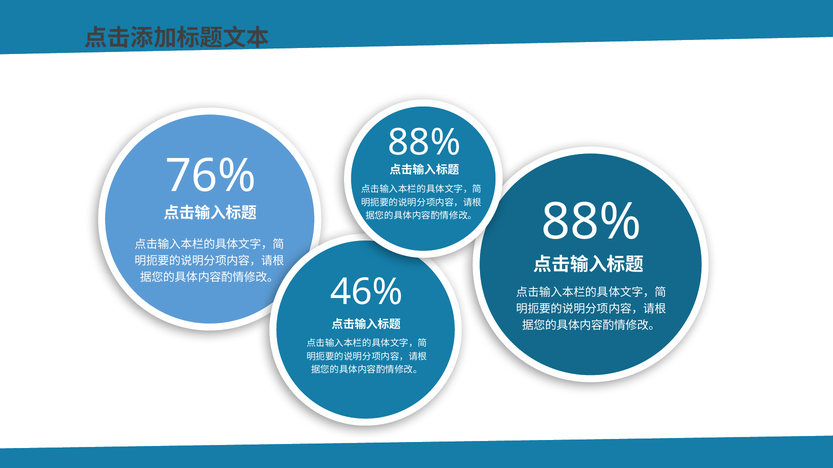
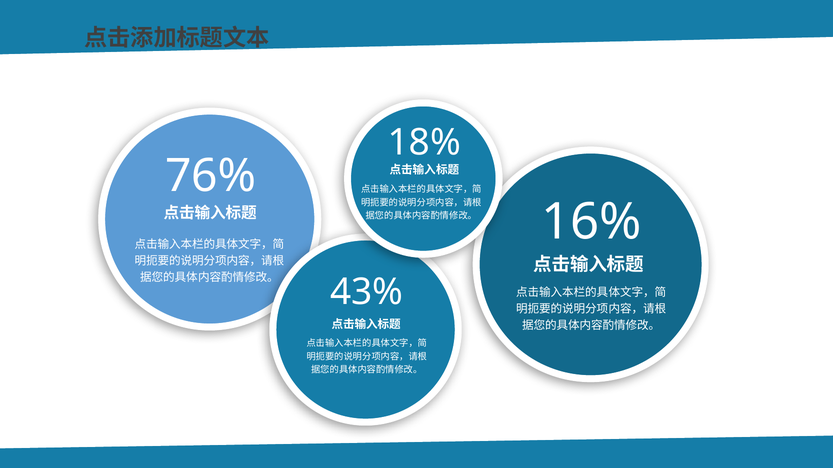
88%: 88% -> 18% (424, 143)
88%: 88% -> 16% (591, 222)
46%: 46% -> 43% (367, 292)
